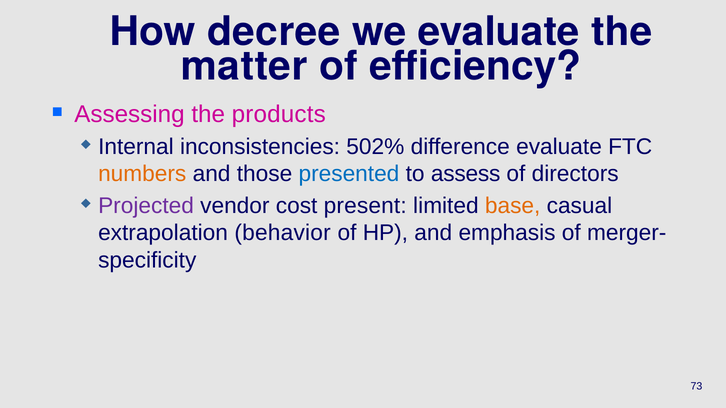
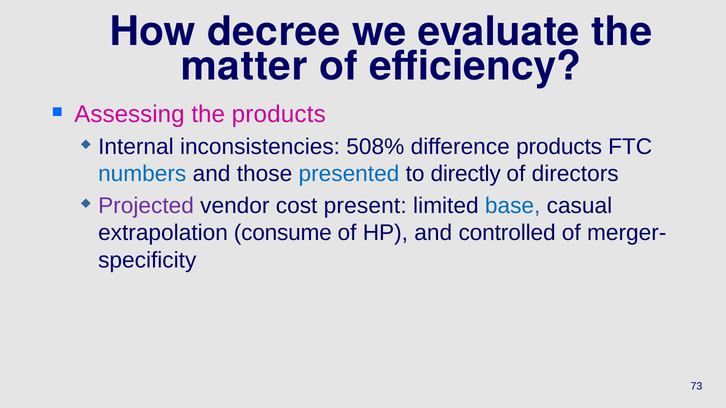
502%: 502% -> 508% (375, 147)
difference evaluate: evaluate -> products (559, 147)
numbers colour: orange -> blue (142, 174)
assess: assess -> directly (466, 174)
base colour: orange -> blue (513, 206)
behavior: behavior -> consume (283, 233)
emphasis: emphasis -> controlled (507, 233)
